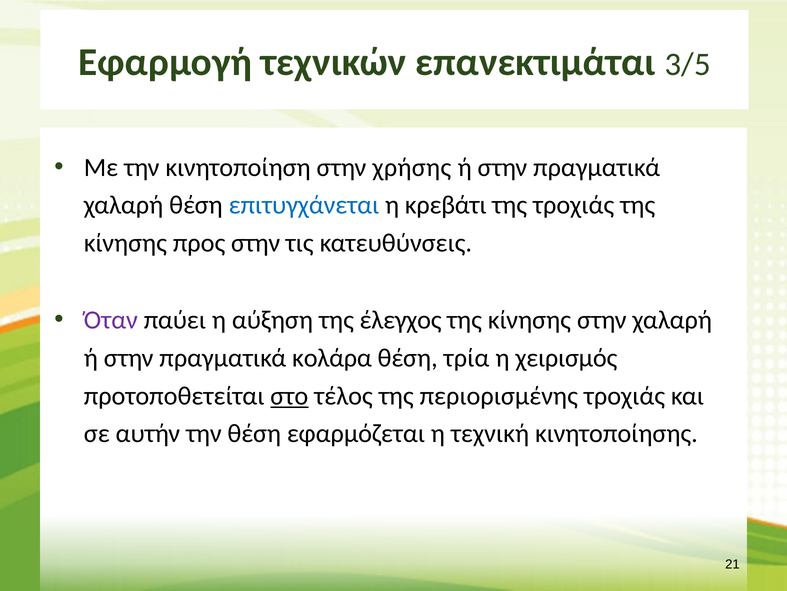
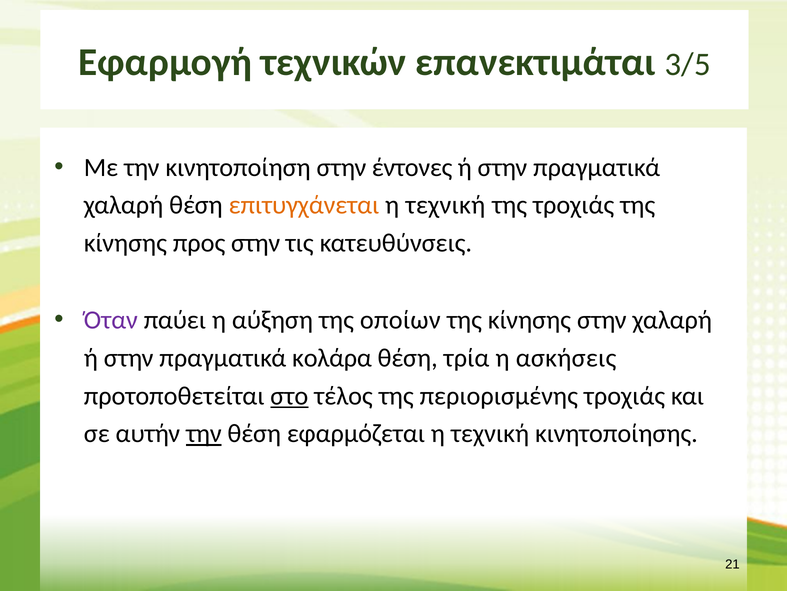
χρήσης: χρήσης -> έντονες (412, 167)
επιτυγχάνεται colour: blue -> orange (304, 205)
κρεβάτι: κρεβάτι -> τεχνική (445, 205)
έλεγχος: έλεγχος -> οποίων (400, 320)
χειρισμός: χειρισμός -> ασκήσεις (566, 358)
την underline: none -> present (204, 433)
